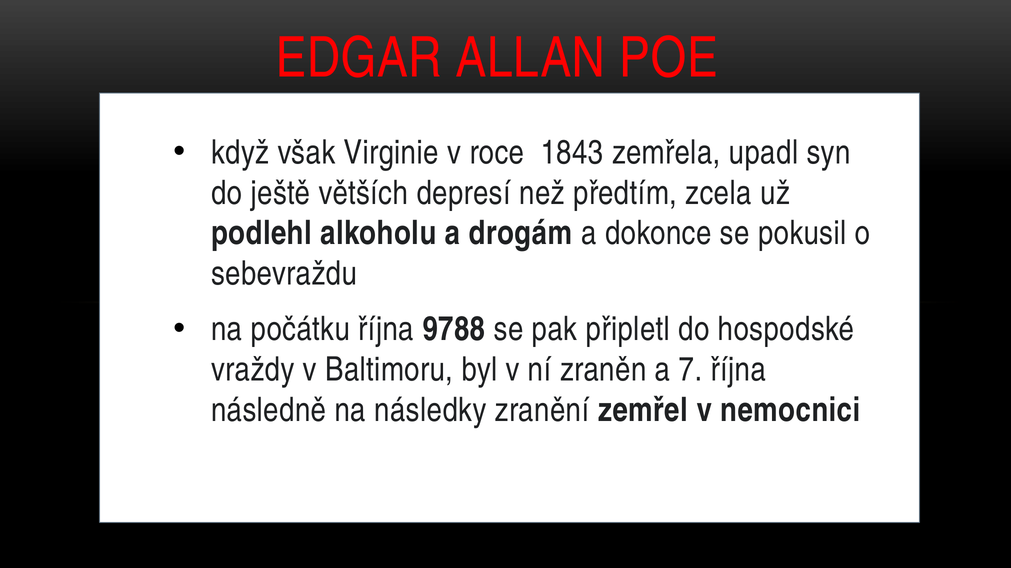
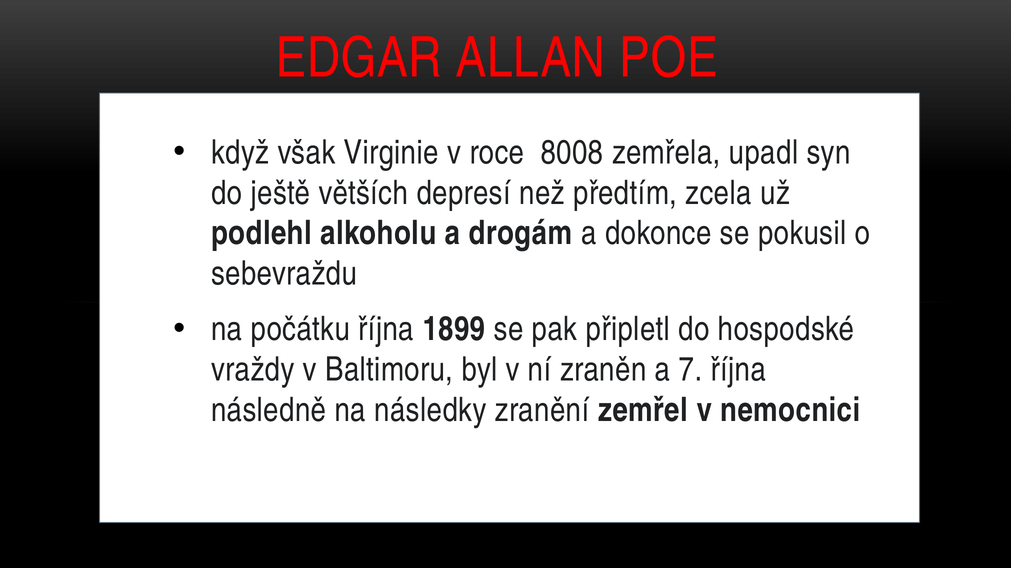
1843: 1843 -> 8008 (572, 153)
9788: 9788 -> 1899 (454, 330)
